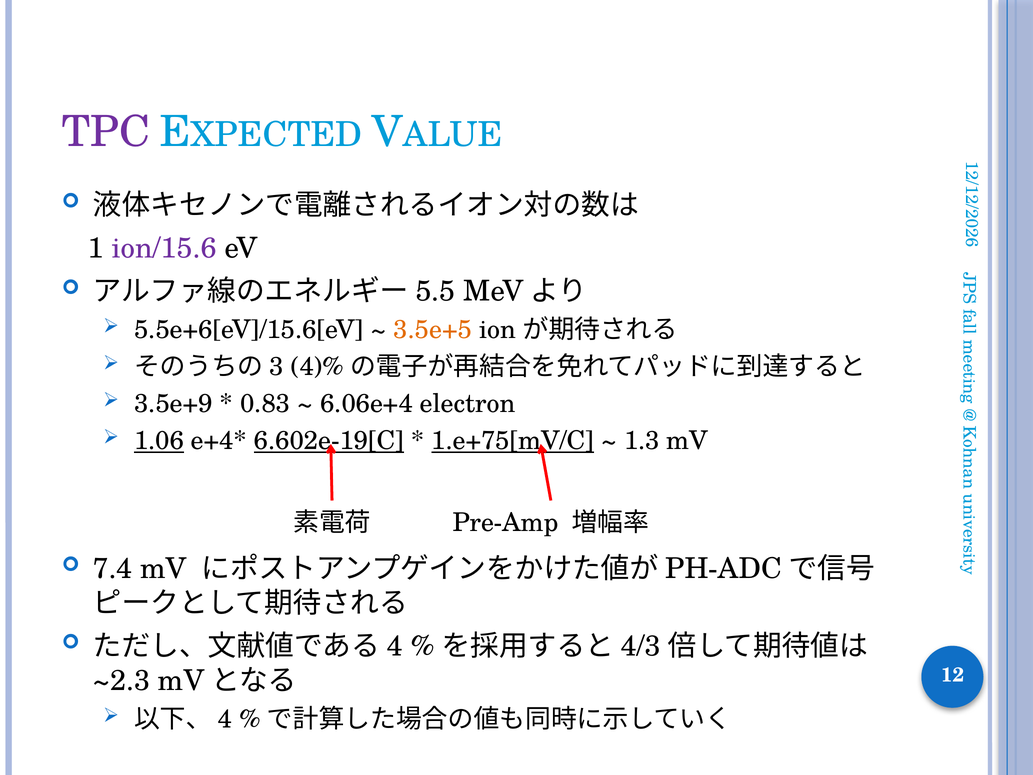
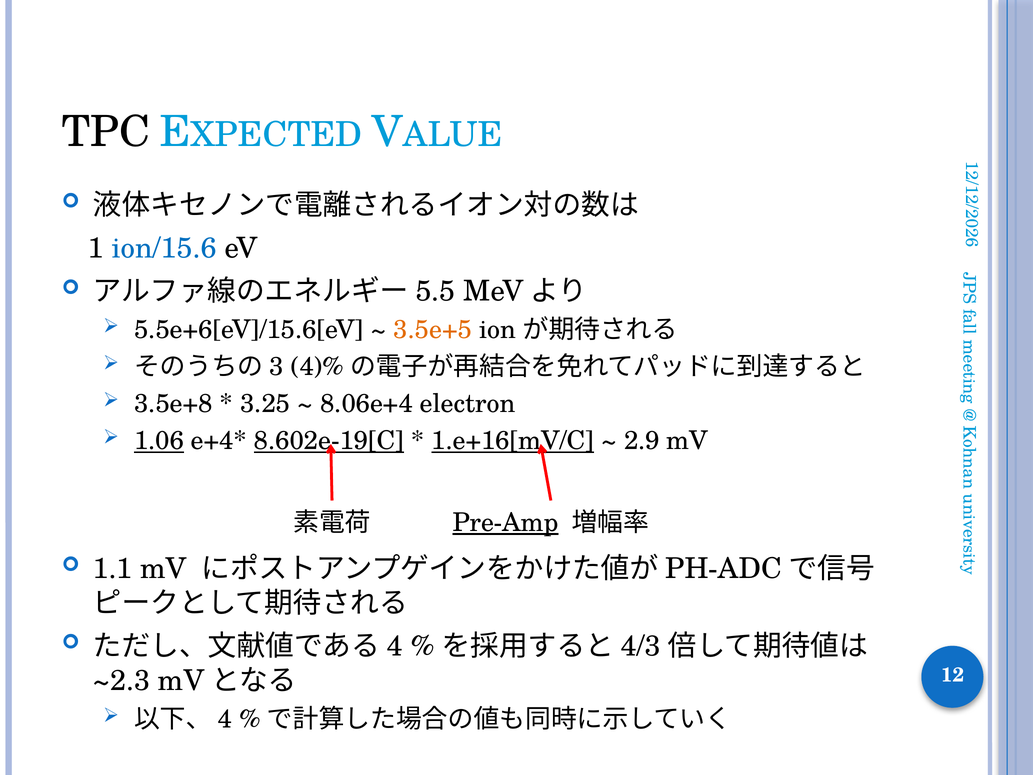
TPC colour: purple -> black (106, 132)
ion/15.6 colour: purple -> blue (164, 248)
3.5e+9: 3.5e+9 -> 3.5e+8 (173, 404)
0.83: 0.83 -> 3.25 (265, 404)
6.06e+4: 6.06e+4 -> 8.06e+4 (367, 404)
6.602e-19[C: 6.602e-19[C -> 8.602e-19[C (329, 441)
1.e+75[mV/C: 1.e+75[mV/C -> 1.e+16[mV/C (513, 441)
1.3: 1.3 -> 2.9 (642, 441)
Pre-Amp underline: none -> present (506, 523)
7.4: 7.4 -> 1.1 (113, 568)
